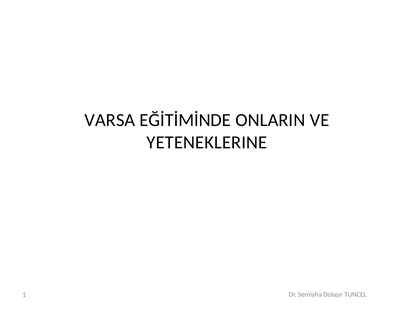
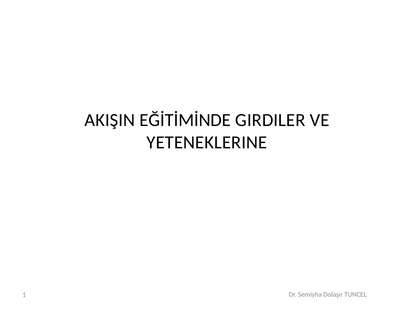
VARSA: VARSA -> AKIŞIN (110, 120)
ONLARIN: ONLARIN -> GIRDILER (270, 120)
